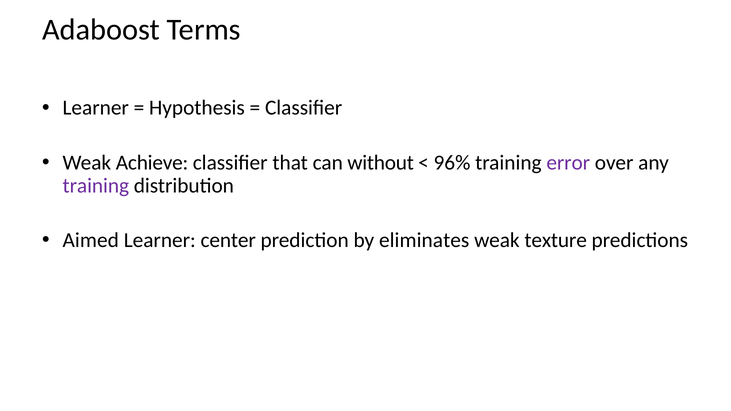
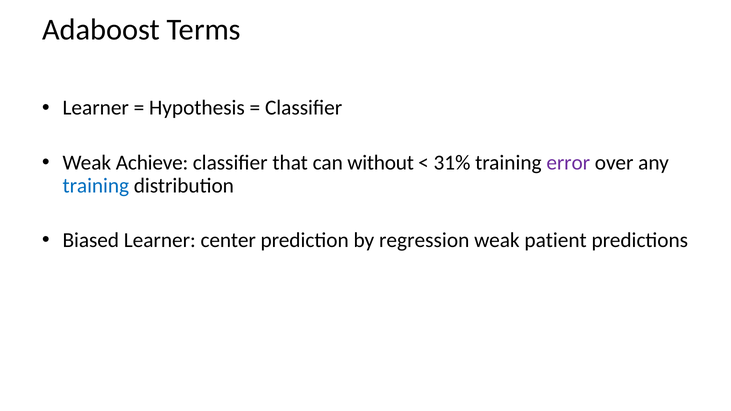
96%: 96% -> 31% (452, 163)
training colour: purple -> blue (96, 186)
Aimed: Aimed -> Biased (91, 240)
eliminates: eliminates -> regression (424, 240)
texture: texture -> patient (556, 240)
